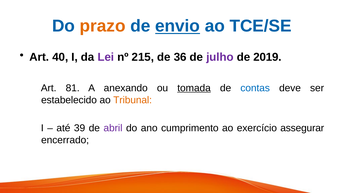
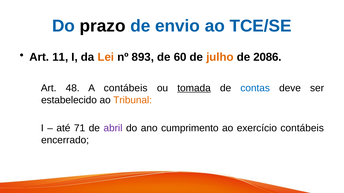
prazo colour: orange -> black (103, 26)
envio underline: present -> none (178, 26)
40: 40 -> 11 (60, 57)
Lei colour: purple -> orange (106, 57)
215: 215 -> 893 (143, 57)
36: 36 -> 60 (180, 57)
julho colour: purple -> orange (220, 57)
2019: 2019 -> 2086 (267, 57)
81: 81 -> 48 (73, 88)
A anexando: anexando -> contábeis (126, 88)
39: 39 -> 71 (80, 128)
exercício assegurar: assegurar -> contábeis (302, 128)
